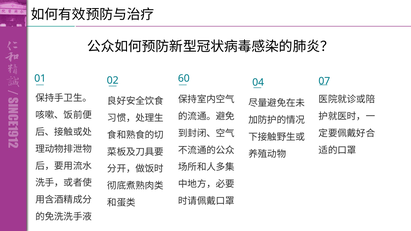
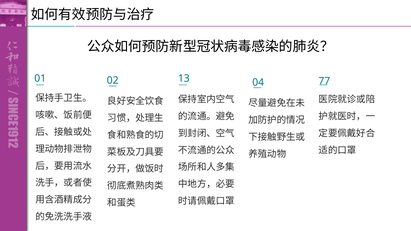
60: 60 -> 13 (184, 79)
07: 07 -> 77 (324, 81)
